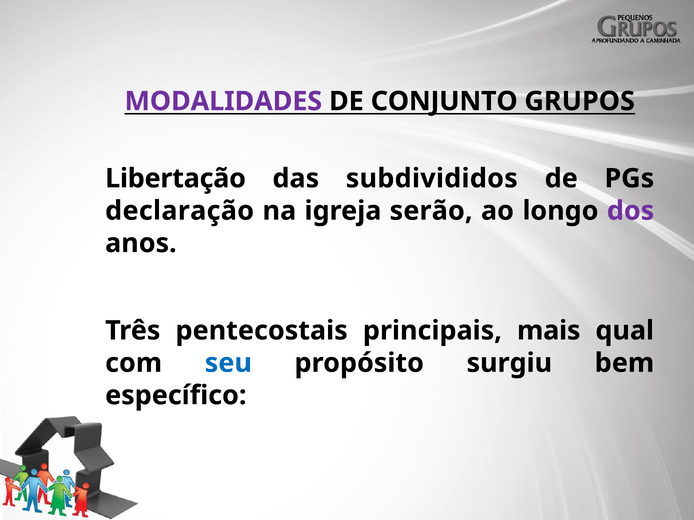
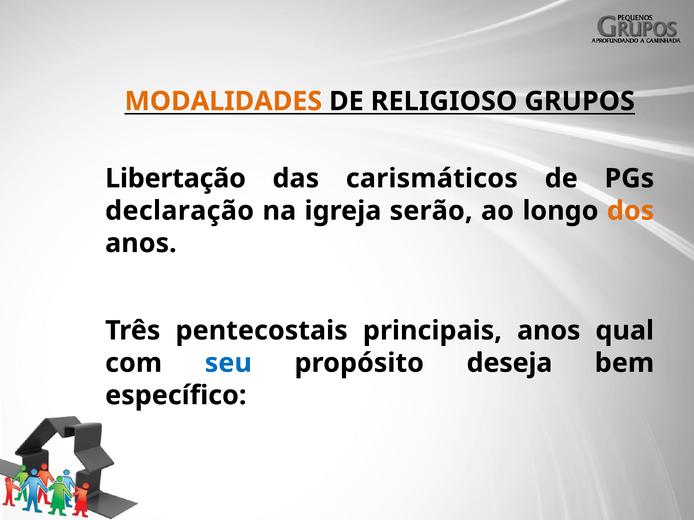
MODALIDADES colour: purple -> orange (223, 101)
CONJUNTO: CONJUNTO -> RELIGIOSO (444, 101)
subdivididos: subdivididos -> carismáticos (432, 179)
dos colour: purple -> orange (631, 211)
principais mais: mais -> anos (549, 331)
surgiu: surgiu -> deseja (509, 363)
